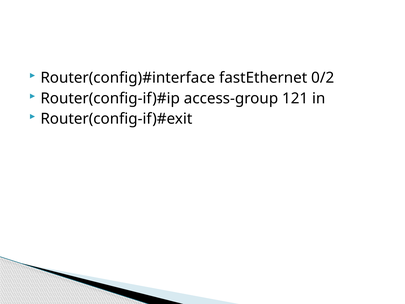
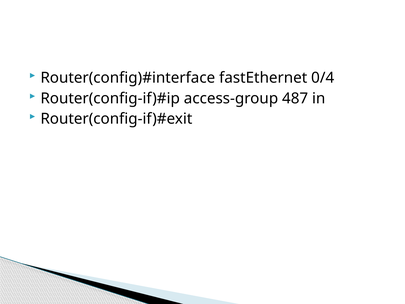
0/2: 0/2 -> 0/4 (323, 78)
121: 121 -> 487 (295, 98)
